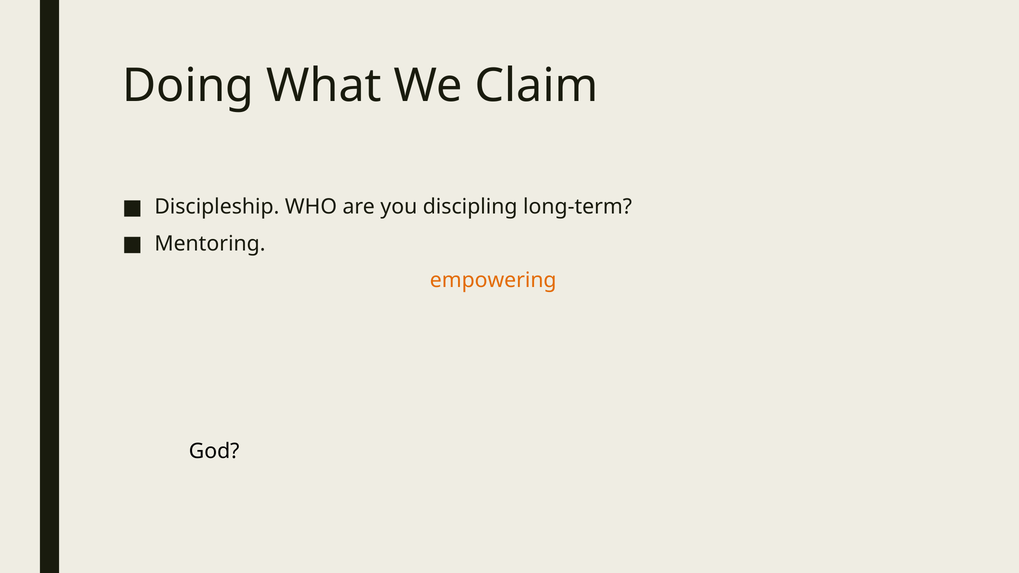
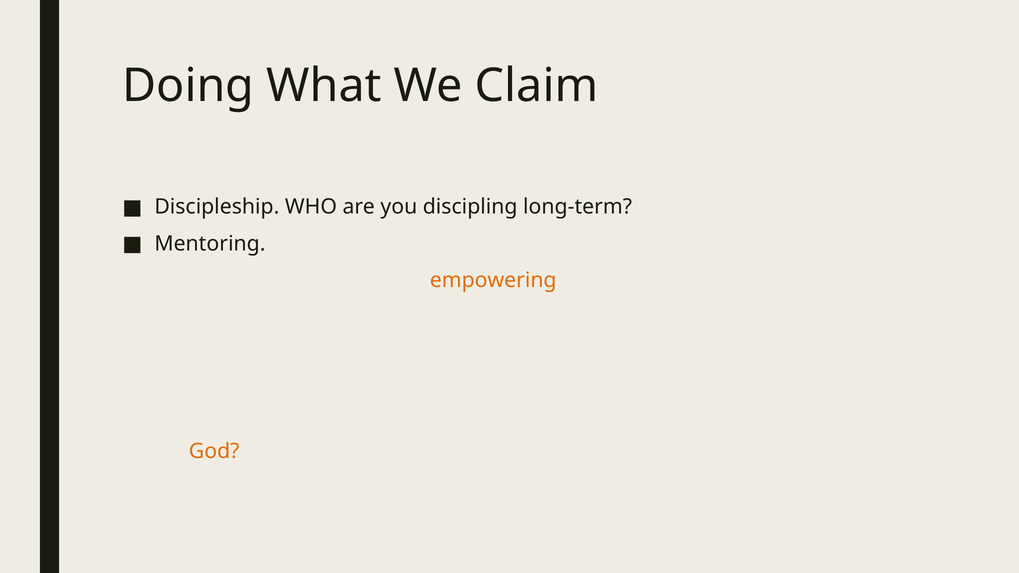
God colour: black -> orange (214, 451)
